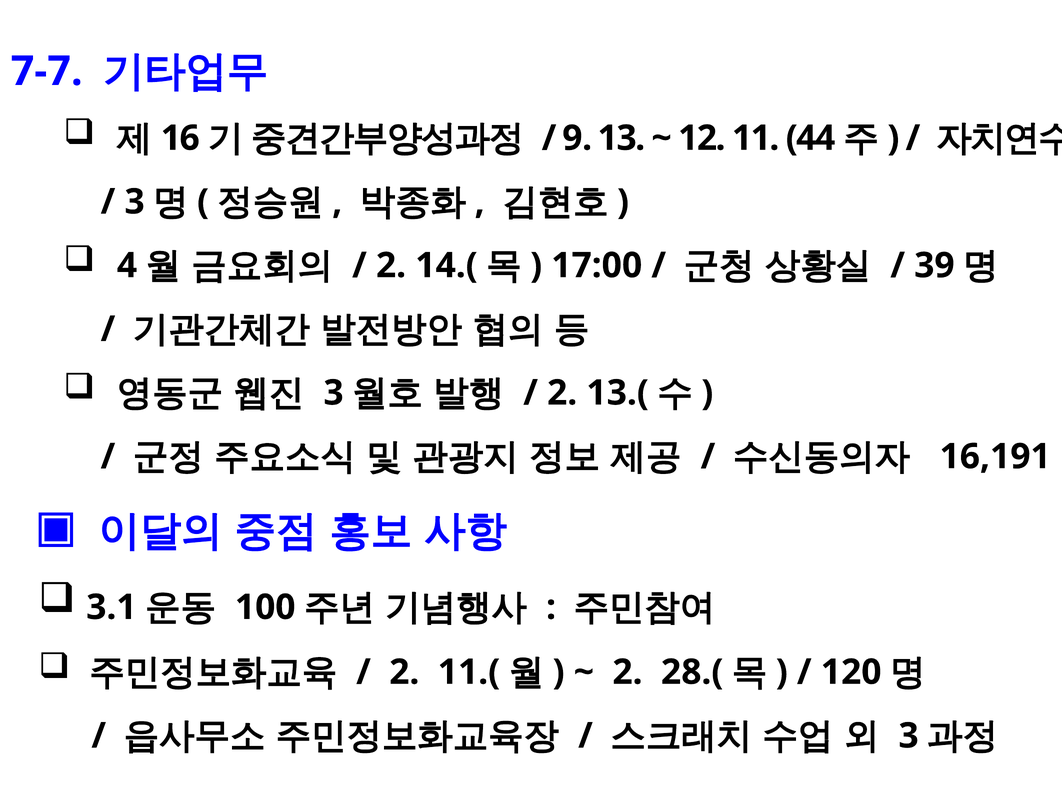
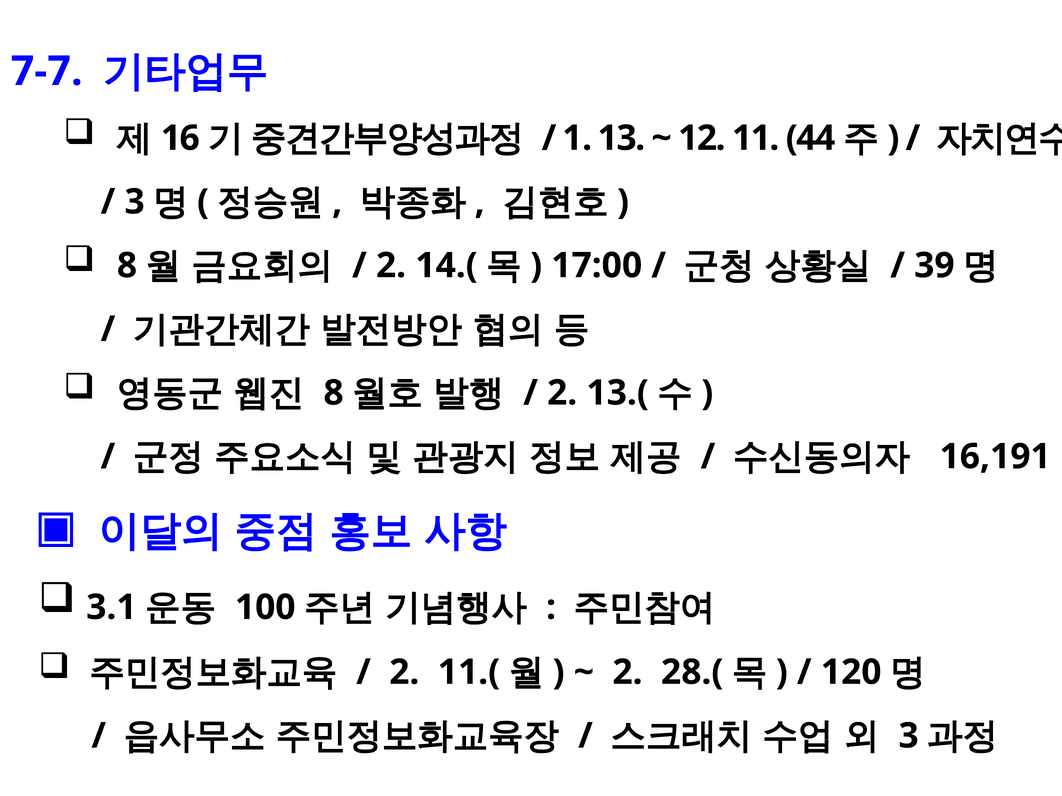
9: 9 -> 1 (577, 138)
4: 4 -> 8 (127, 266)
3: 3 -> 8 (334, 393)
